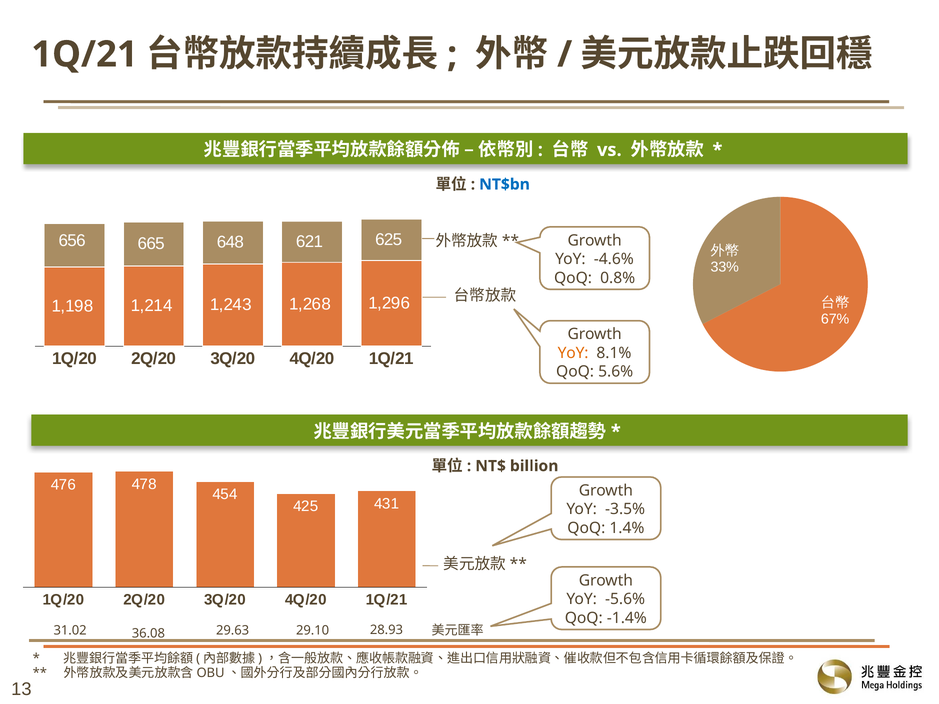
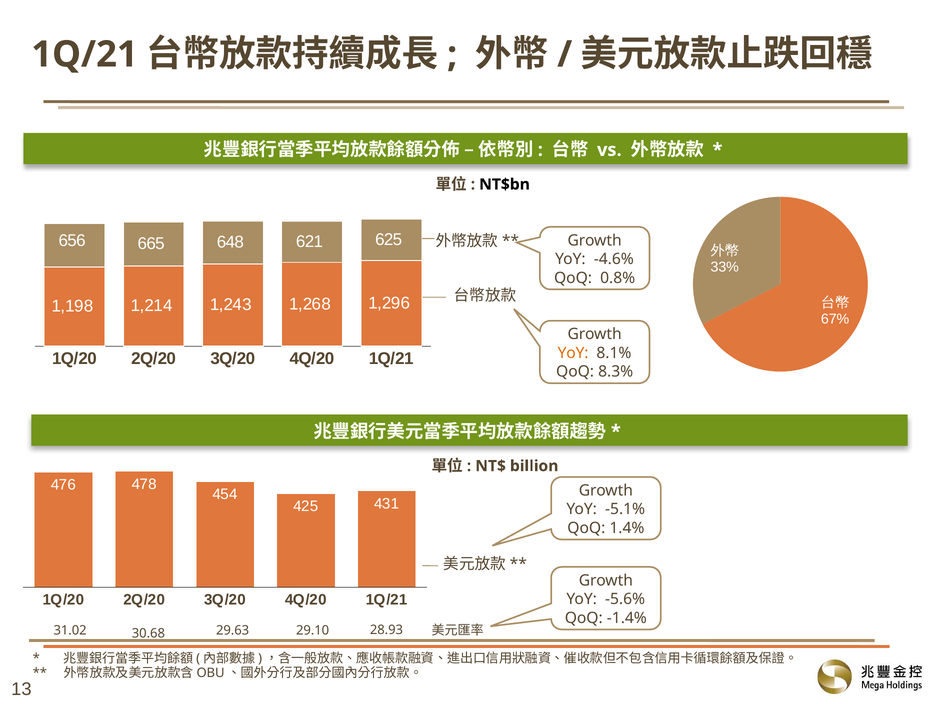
NT$bn colour: blue -> black (505, 184)
5.6%: 5.6% -> 8.3% (616, 372)
-3.5%: -3.5% -> -5.1% (625, 510)
36.08: 36.08 -> 30.68 (148, 633)
